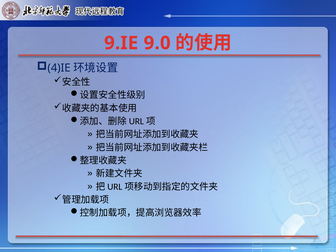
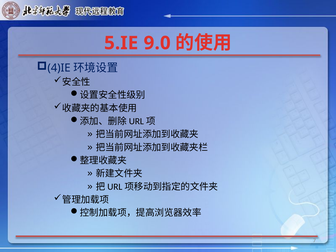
9.IE: 9.IE -> 5.IE (121, 43)
